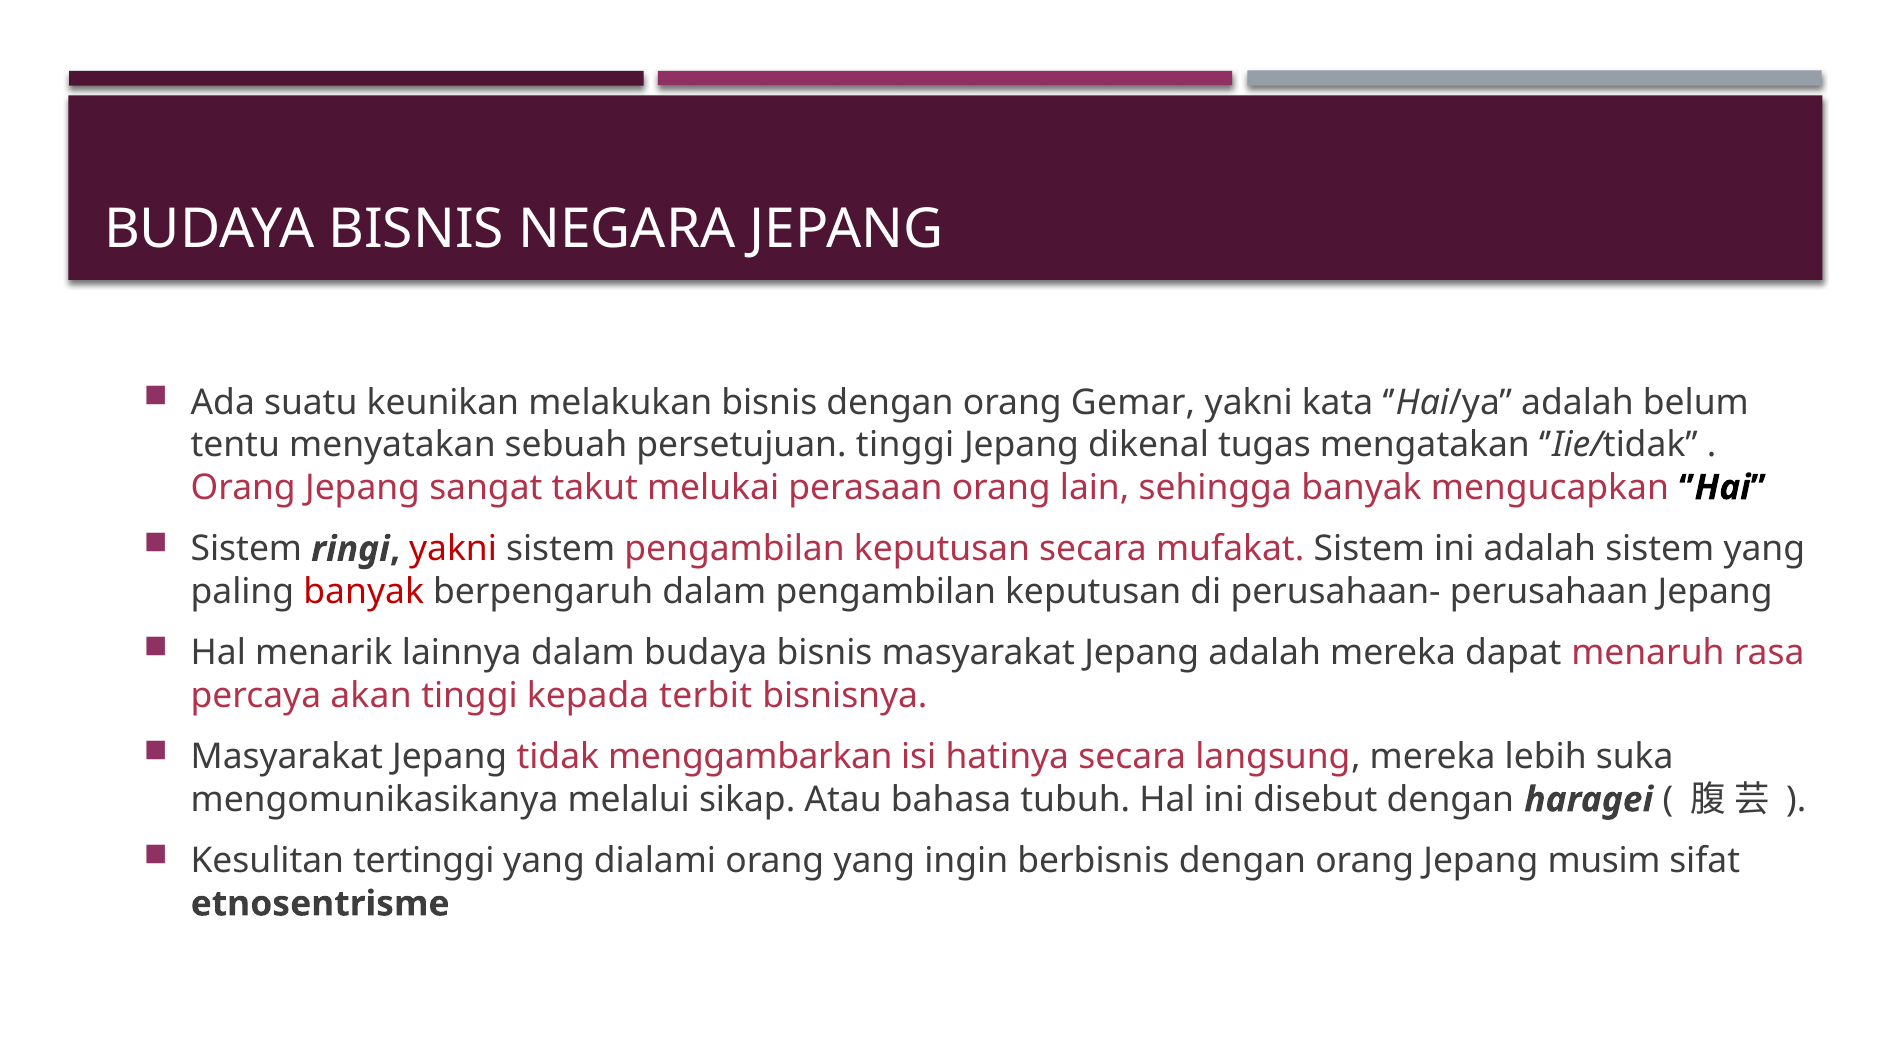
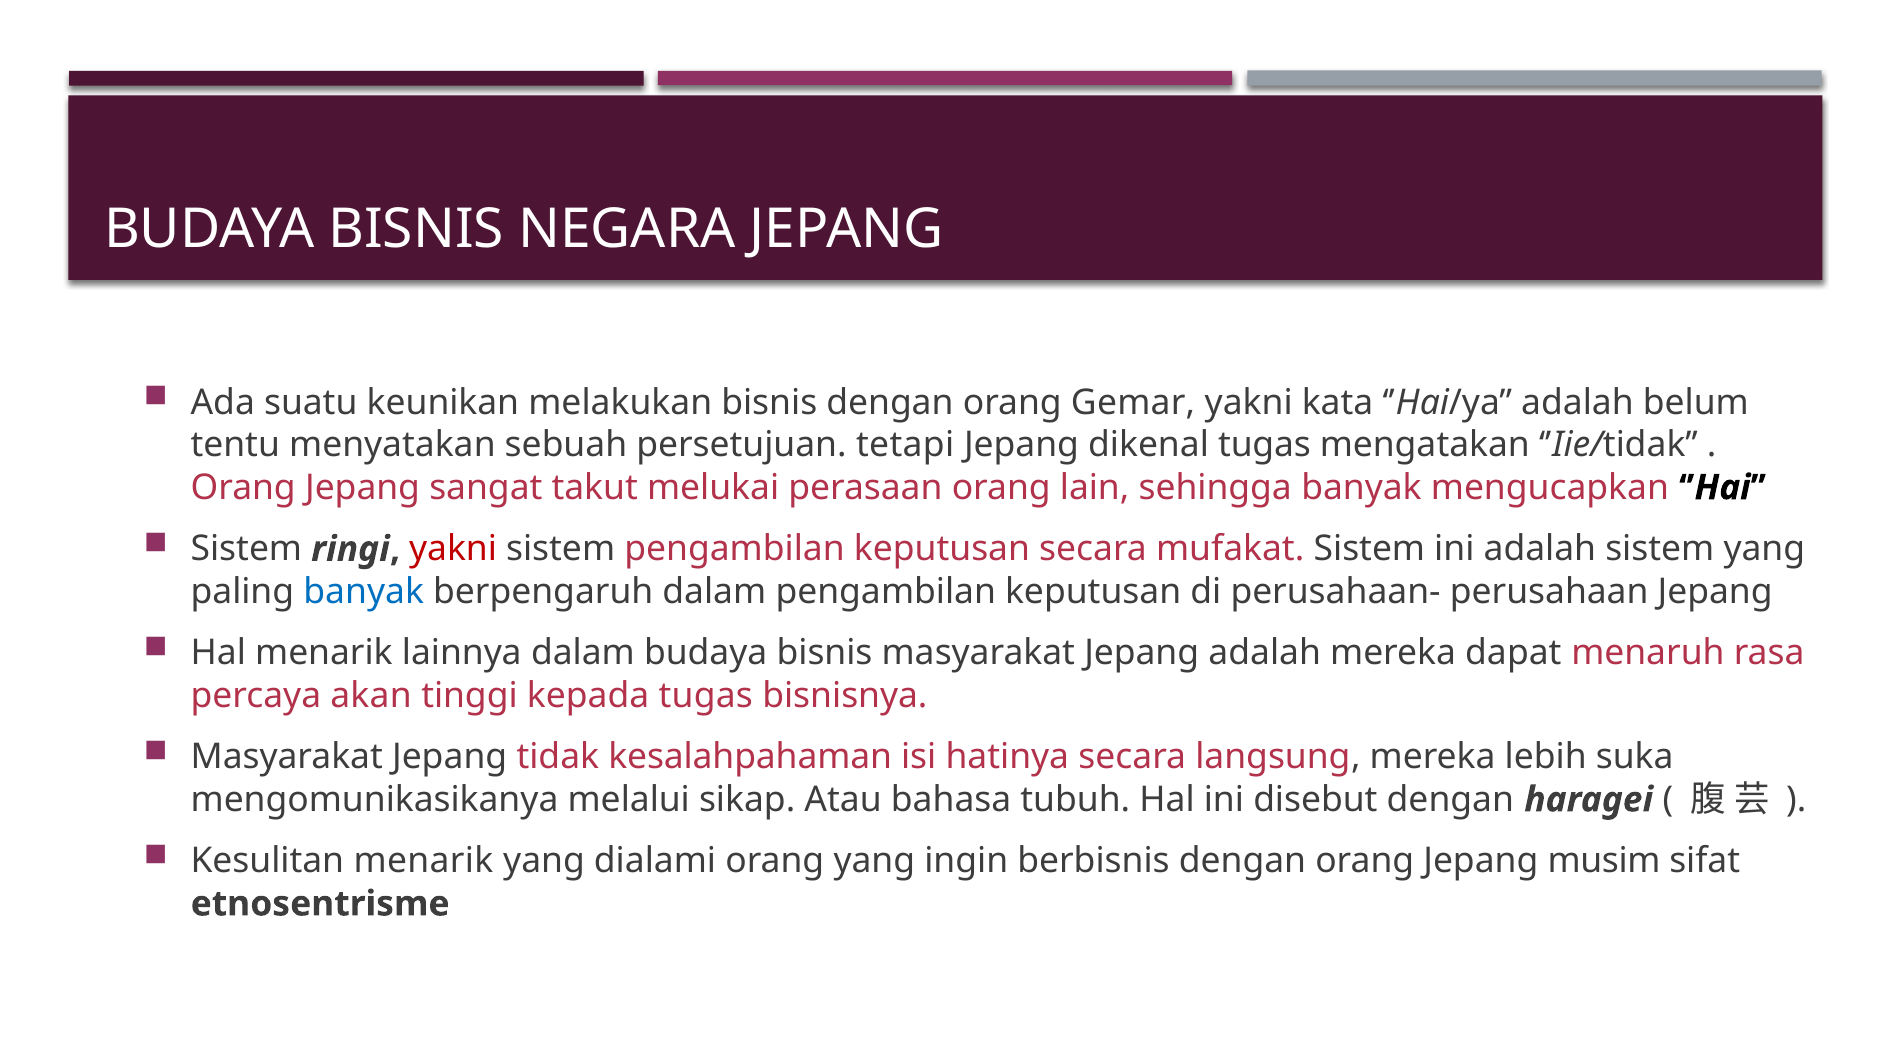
persetujuan tinggi: tinggi -> tetapi (905, 445)
banyak colour: red -> blue (364, 591)
kepada terbit: terbit -> tugas (706, 695)
menggambarkan: menggambarkan -> kesalahpahaman (750, 757)
Kesulitan tertinggi: tertinggi -> menarik (423, 861)
